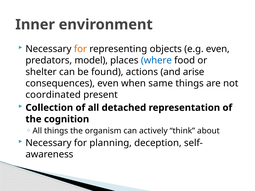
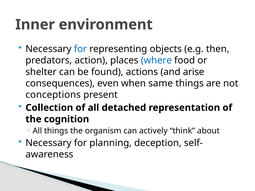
for colour: orange -> blue (80, 49)
e.g even: even -> then (218, 49)
model: model -> action (91, 60)
coordinated: coordinated -> conceptions (53, 95)
